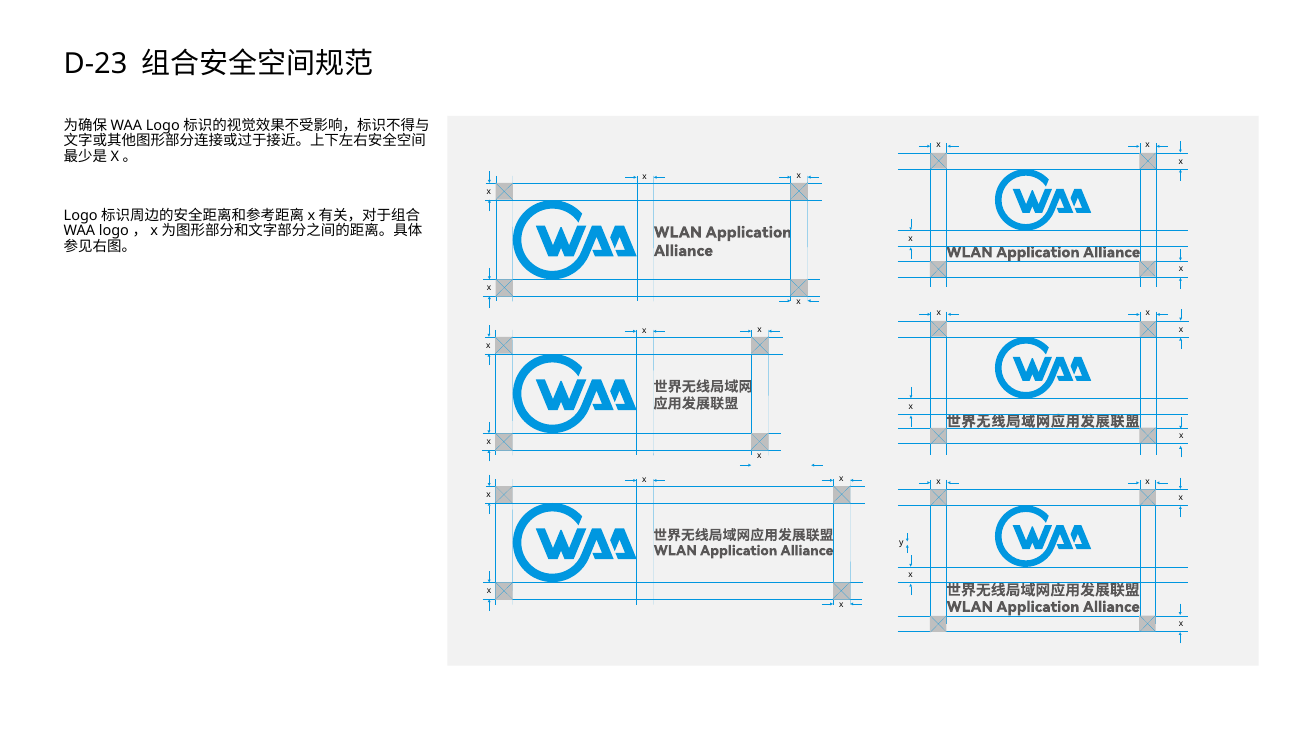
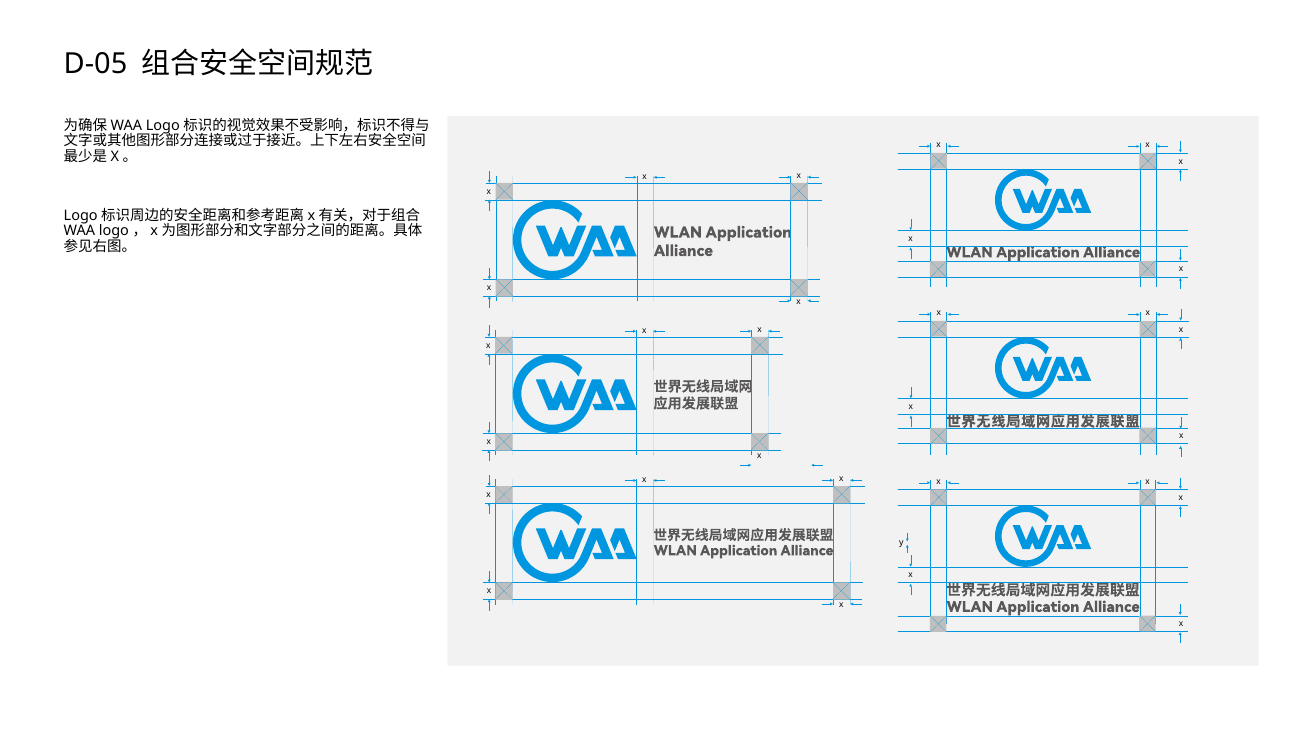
D-23: D-23 -> D-05 (96, 64)
